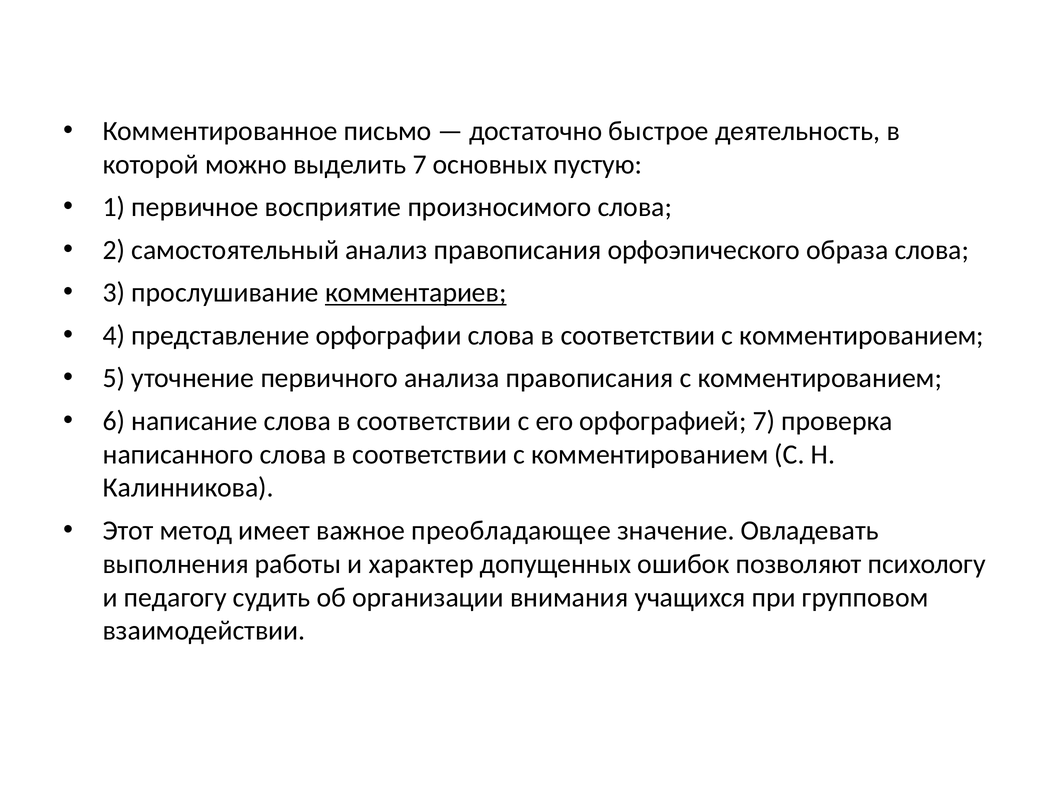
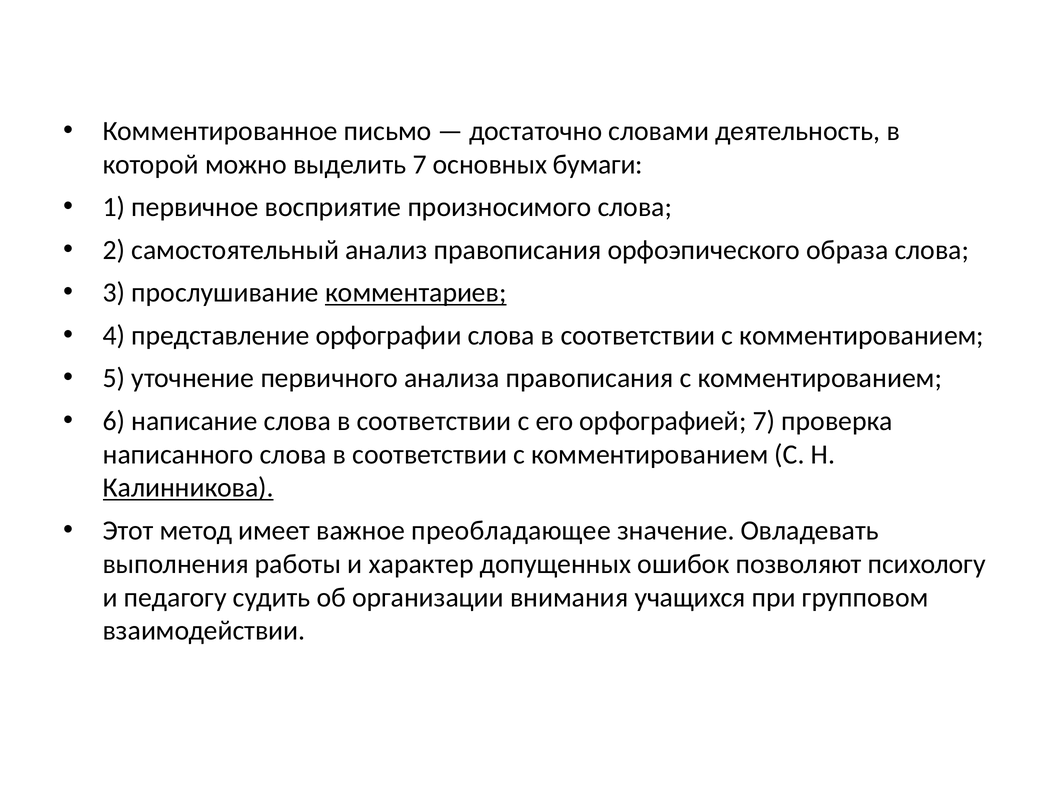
быстрое: быстрое -> словами (659, 131)
пустую: пустую -> бумаги (598, 164)
Калинникова underline: none -> present (188, 487)
